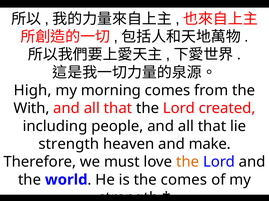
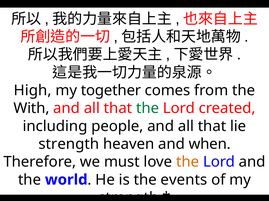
morning: morning -> together (111, 91)
the colour: black -> green (148, 109)
make: make -> when (210, 145)
the comes: comes -> events (184, 180)
